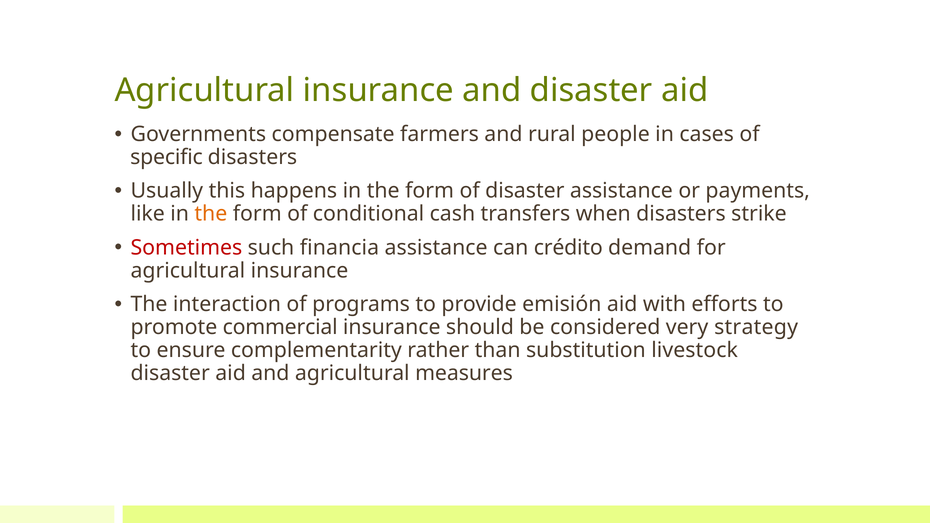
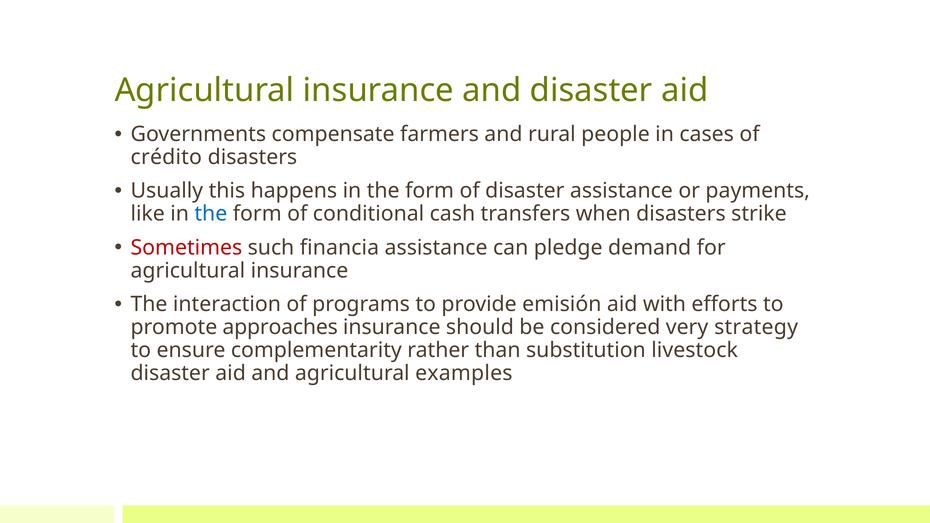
specific: specific -> crédito (166, 157)
the colour: orange -> blue (211, 214)
crédito: crédito -> pledge (568, 248)
commercial: commercial -> approaches (280, 327)
measures: measures -> examples (464, 373)
